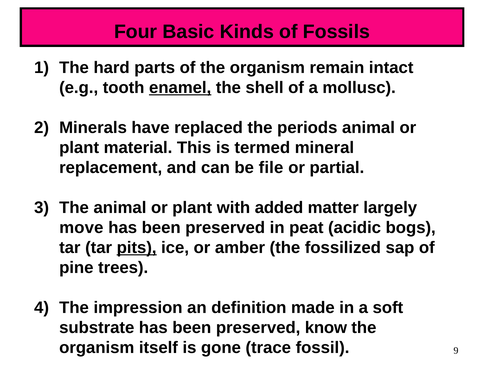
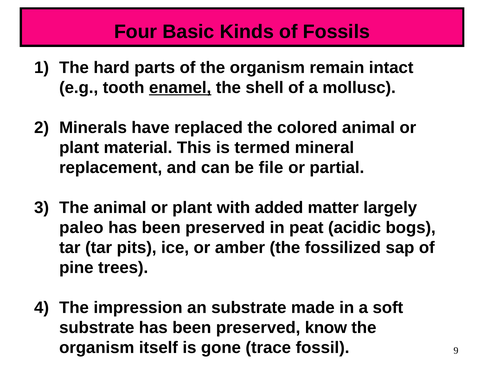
periods: periods -> colored (307, 128)
move: move -> paleo (81, 228)
pits underline: present -> none (137, 248)
an definition: definition -> substrate (249, 308)
